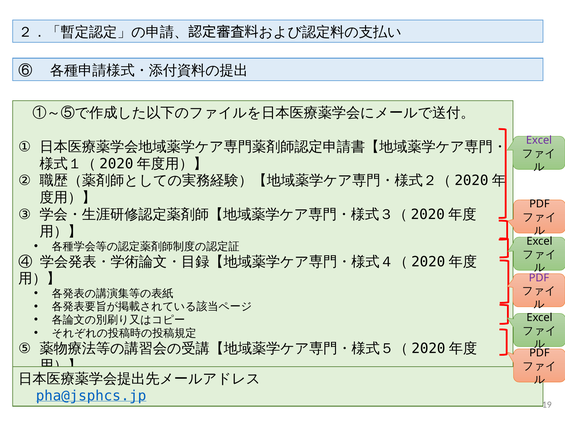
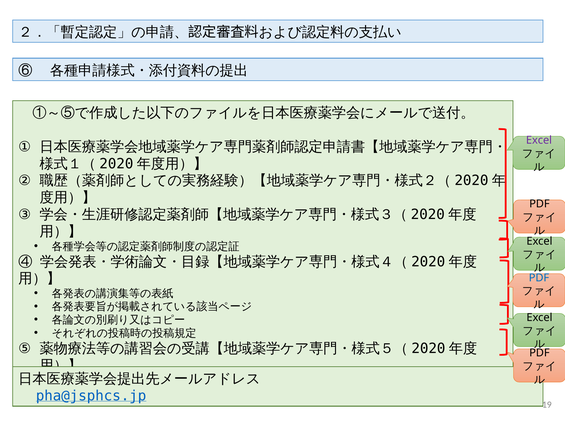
PDF colour: purple -> blue (539, 278)
